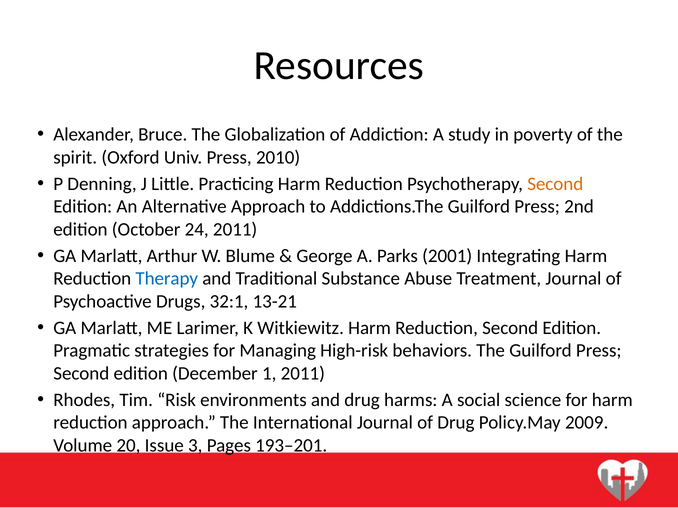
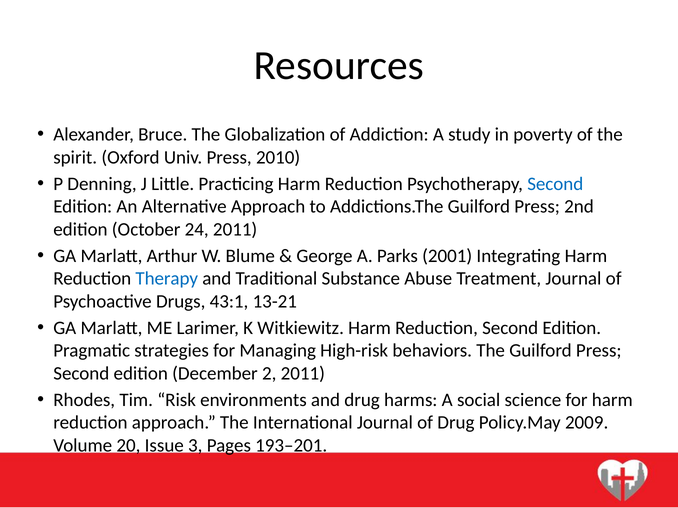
Second colour: orange -> blue (555, 184)
32:1: 32:1 -> 43:1 (229, 302)
1: 1 -> 2 (269, 374)
